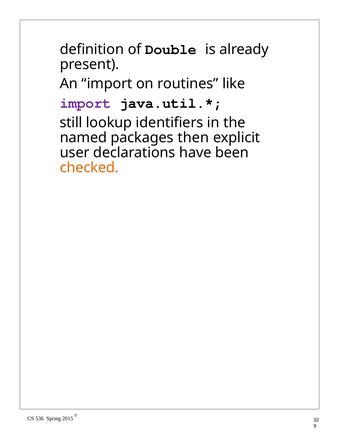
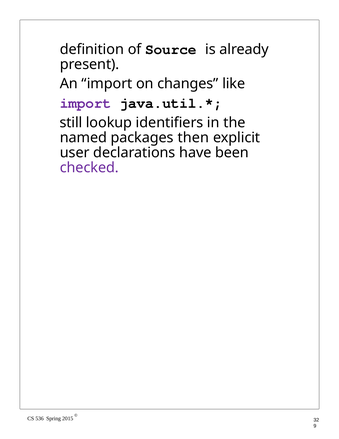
Double: Double -> Source (171, 49)
routines: routines -> changes (188, 84)
checked colour: orange -> purple (89, 167)
